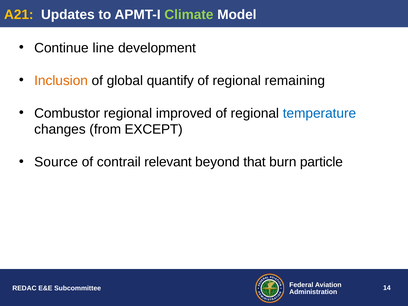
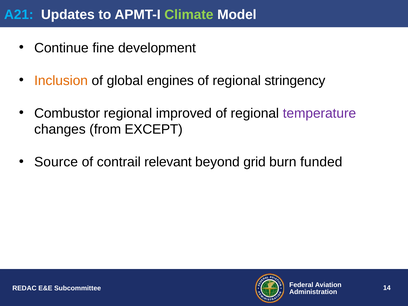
A21 colour: yellow -> light blue (19, 15)
line: line -> fine (103, 48)
quantify: quantify -> engines (170, 81)
remaining: remaining -> stringency (295, 81)
temperature colour: blue -> purple (319, 113)
that: that -> grid (255, 162)
particle: particle -> funded (321, 162)
